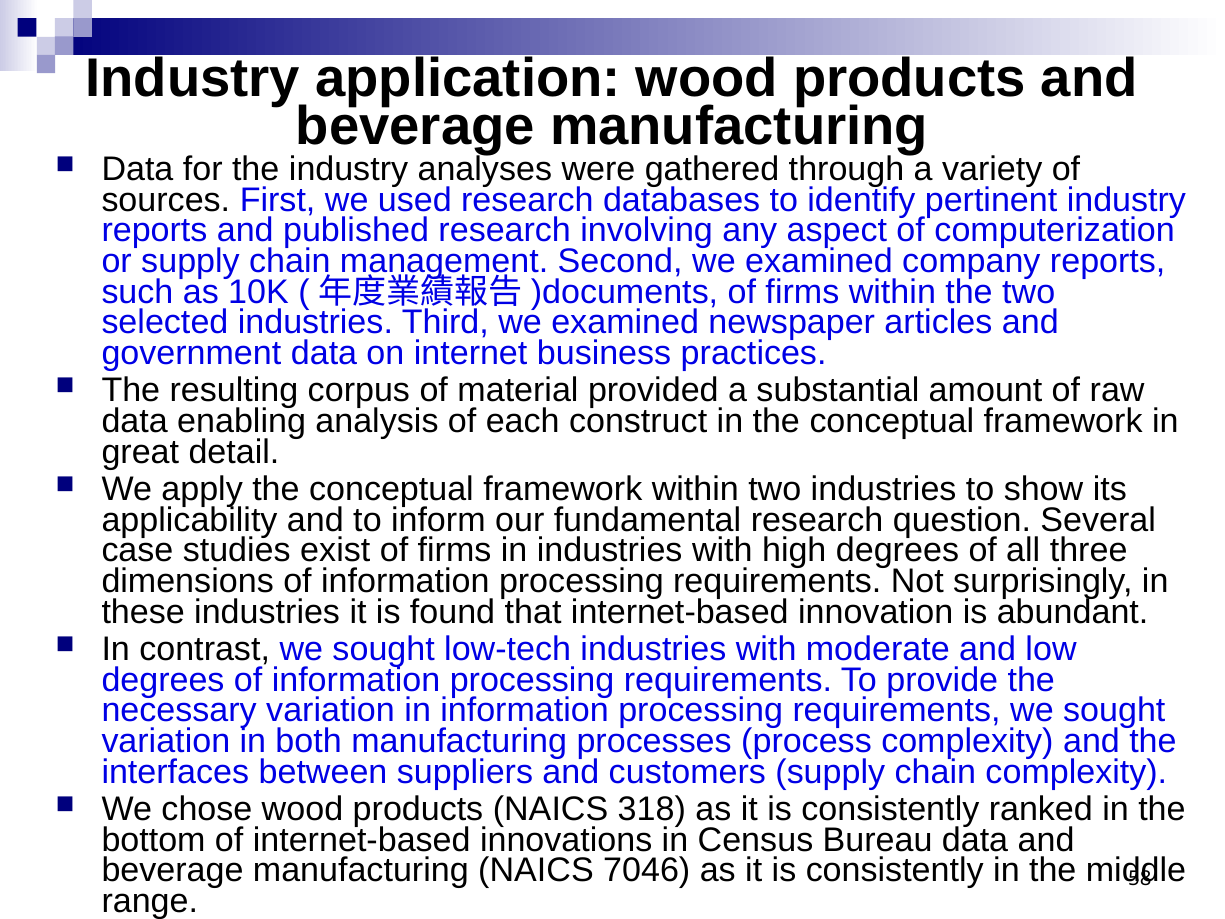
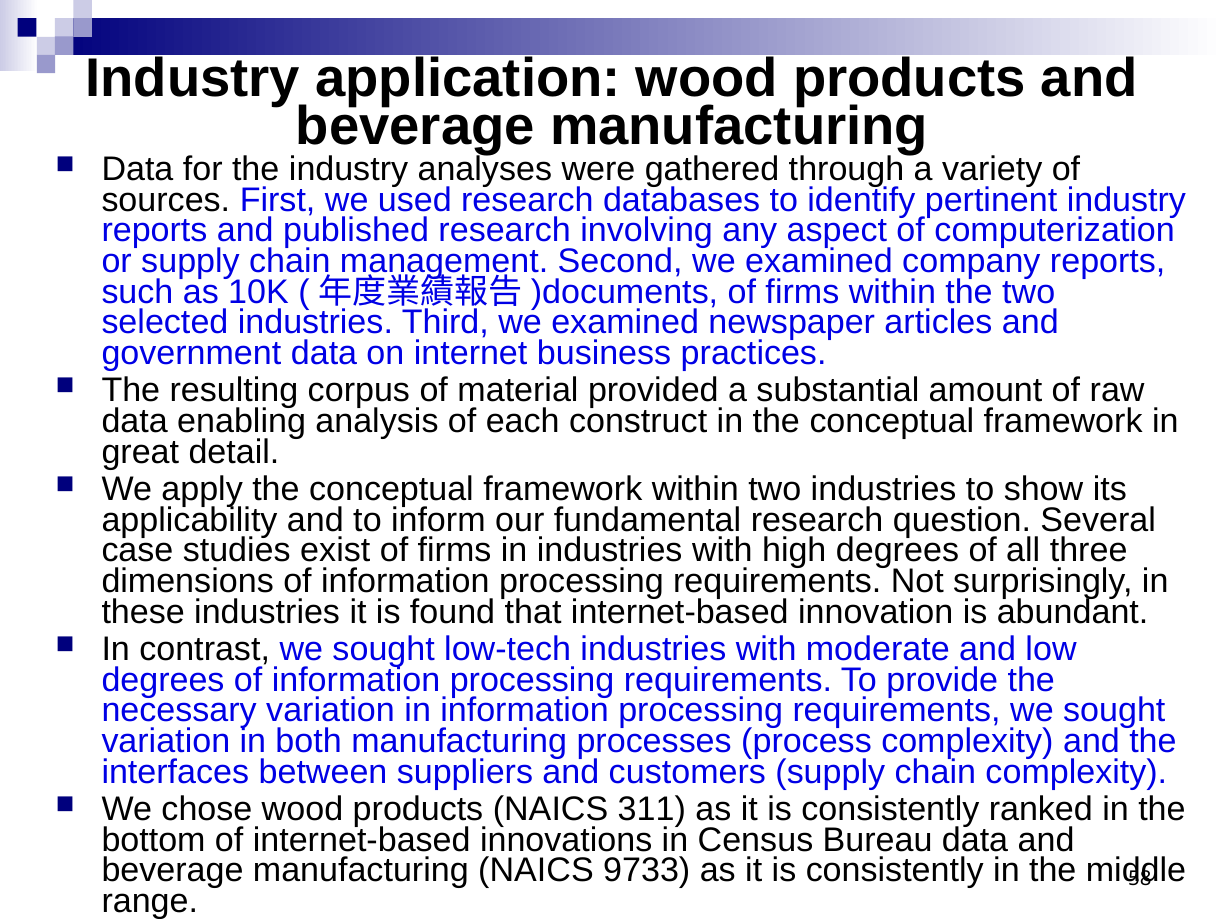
318: 318 -> 311 (652, 809)
7046: 7046 -> 9733 (647, 870)
